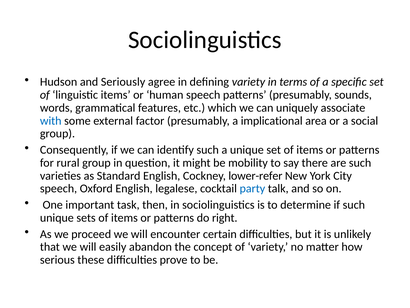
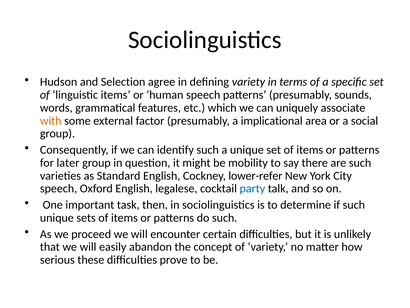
Seriously: Seriously -> Selection (123, 82)
with colour: blue -> orange (51, 121)
rural: rural -> later (68, 163)
do right: right -> such (225, 218)
